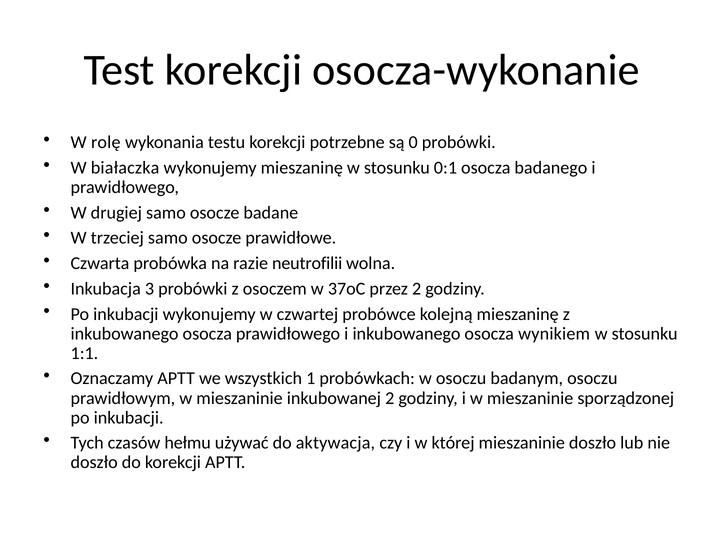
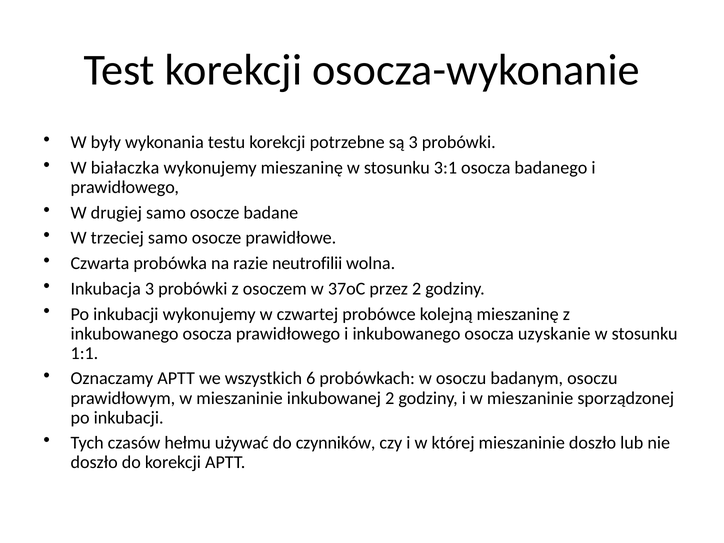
rolę: rolę -> były (106, 142)
są 0: 0 -> 3 (413, 142)
0:1: 0:1 -> 3:1 (445, 168)
wynikiem: wynikiem -> uzyskanie (554, 334)
1: 1 -> 6 (311, 378)
aktywacja: aktywacja -> czynników (336, 443)
